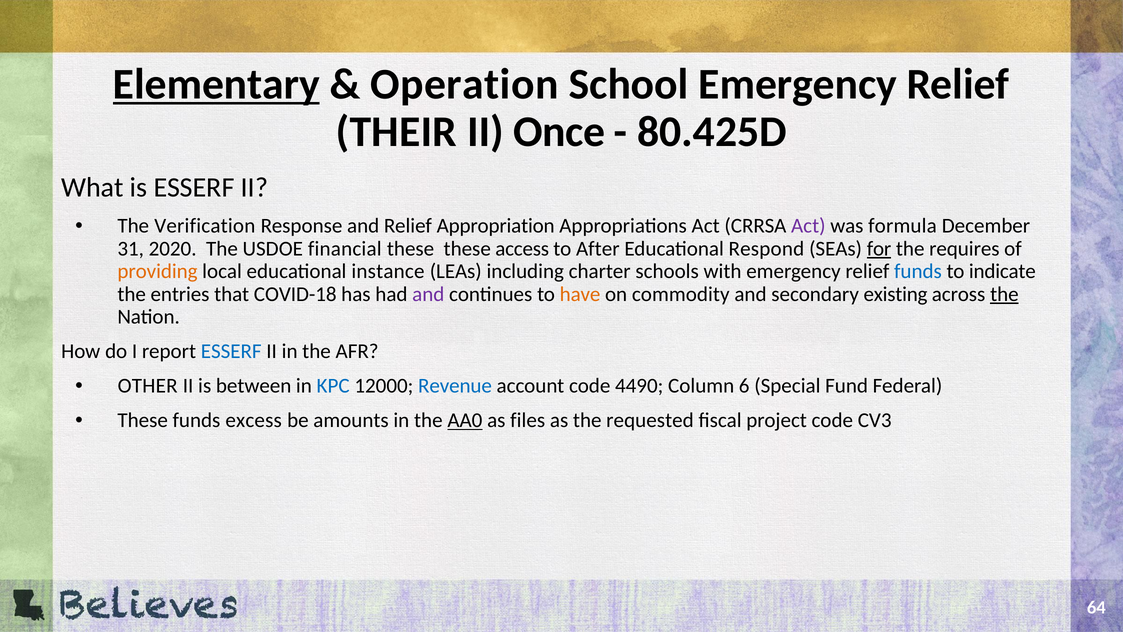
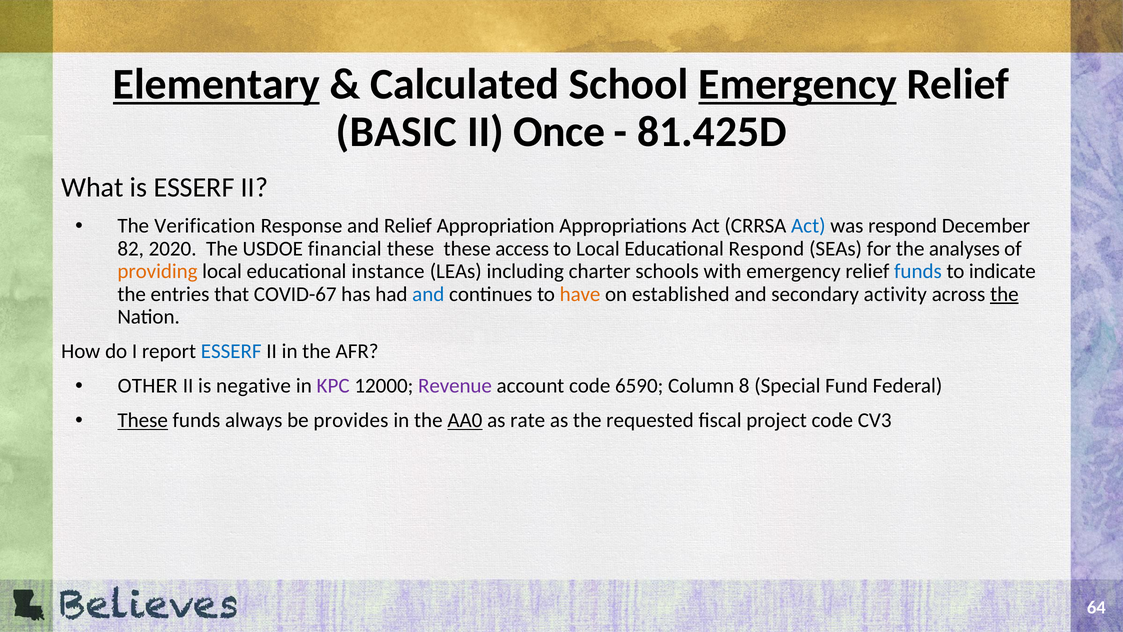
Operation: Operation -> Calculated (465, 84)
Emergency underline: none -> present (798, 84)
THEIR: THEIR -> BASIC (396, 132)
80.425D: 80.425D -> 81.425D (712, 132)
Act colour: purple -> blue (808, 226)
was formula: formula -> respond (903, 226)
31: 31 -> 82 (131, 249)
to After: After -> Local (598, 249)
for underline: present -> none (879, 249)
requires: requires -> analyses (964, 249)
COVID-18: COVID-18 -> COVID-67 (295, 294)
and colour: purple -> blue (428, 294)
commodity: commodity -> established (681, 294)
existing: existing -> activity (895, 294)
between: between -> negative (254, 386)
KPC colour: blue -> purple (333, 386)
Revenue colour: blue -> purple (455, 386)
4490: 4490 -> 6590 (639, 386)
6: 6 -> 8 (744, 386)
These underline: none -> present (143, 420)
excess: excess -> always (254, 420)
amounts: amounts -> provides (351, 420)
files: files -> rate (528, 420)
